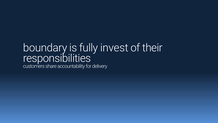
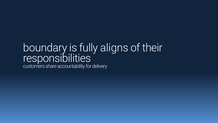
invest: invest -> aligns (114, 48)
